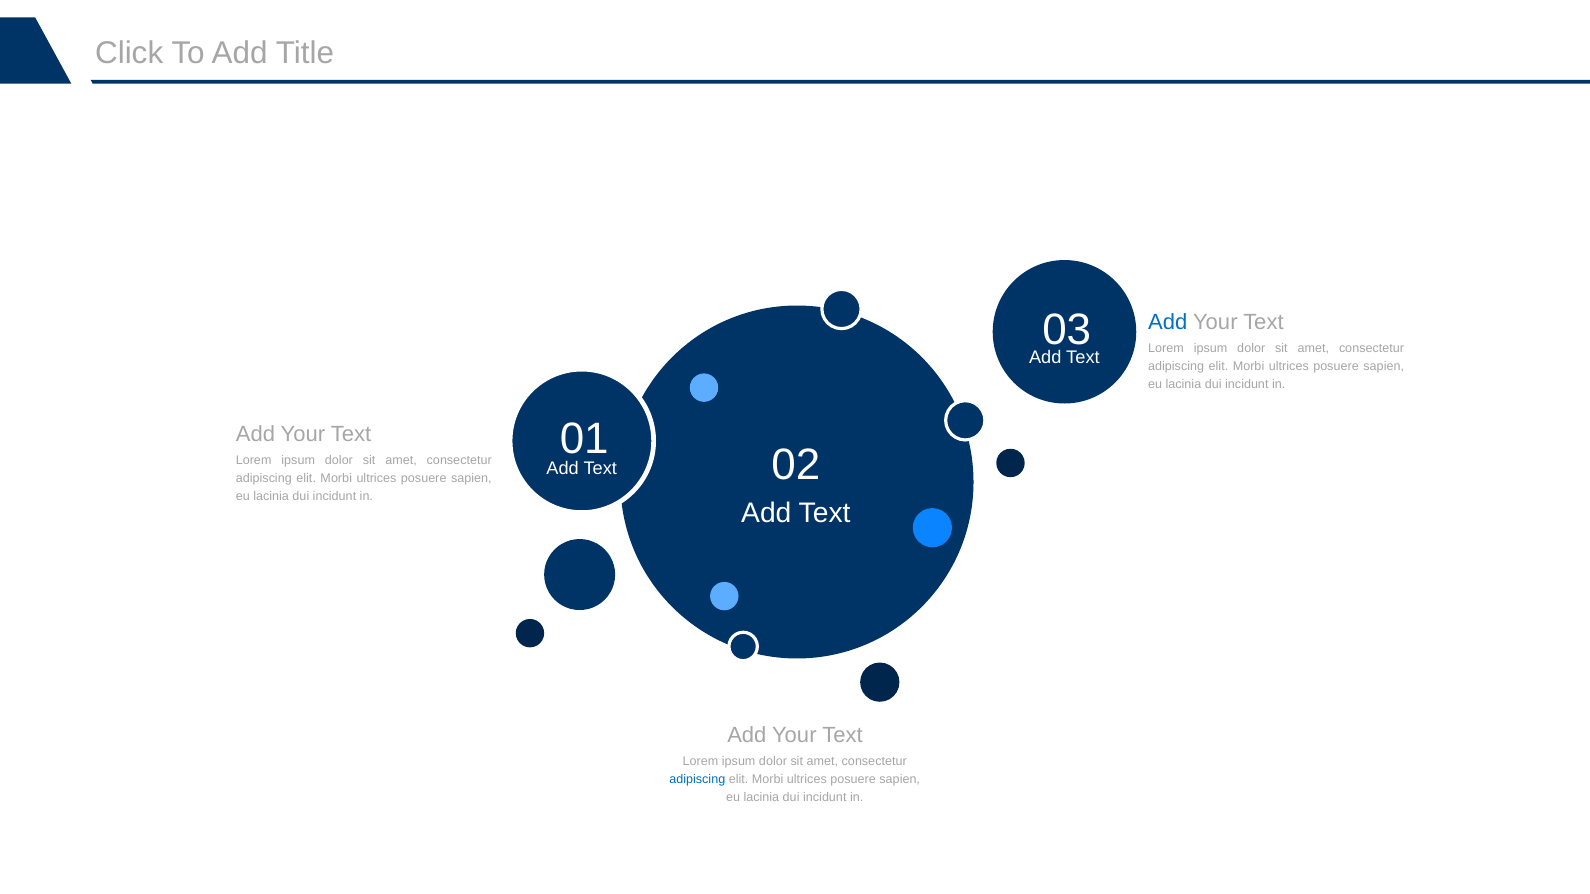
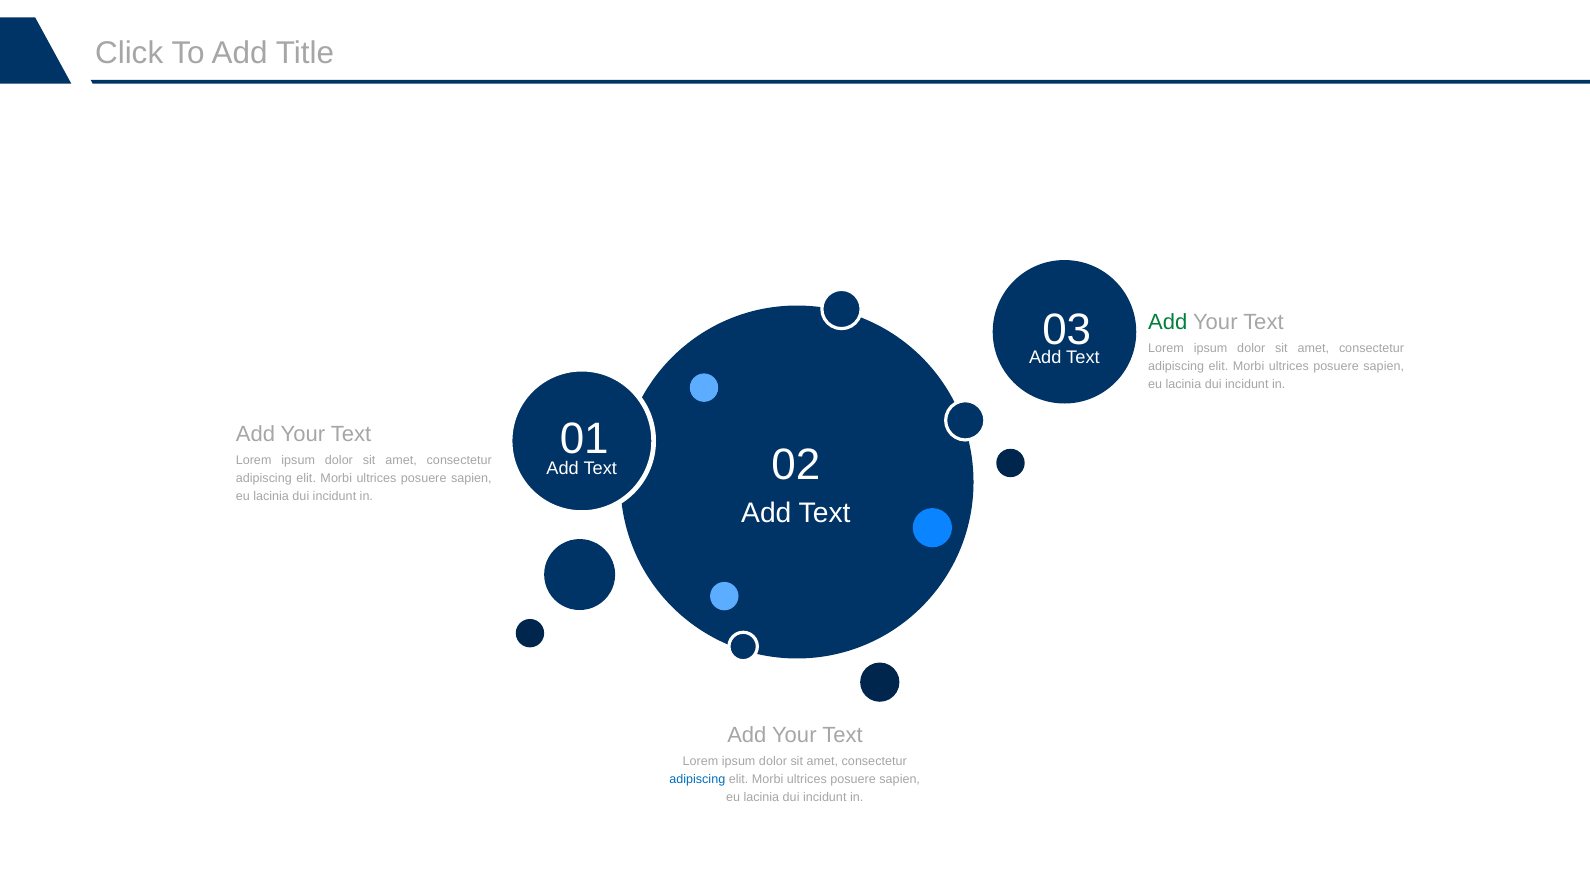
Add colour: blue -> green (1168, 323)
